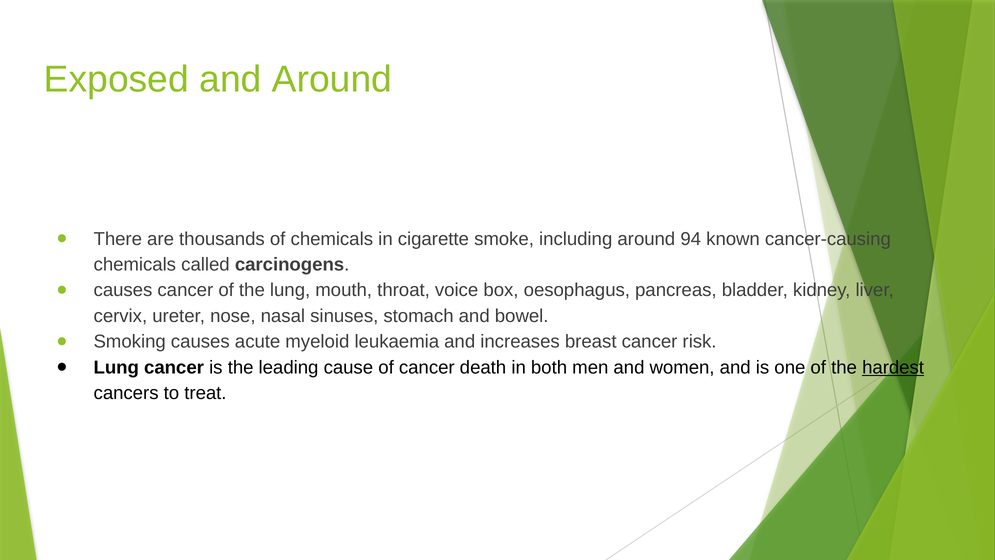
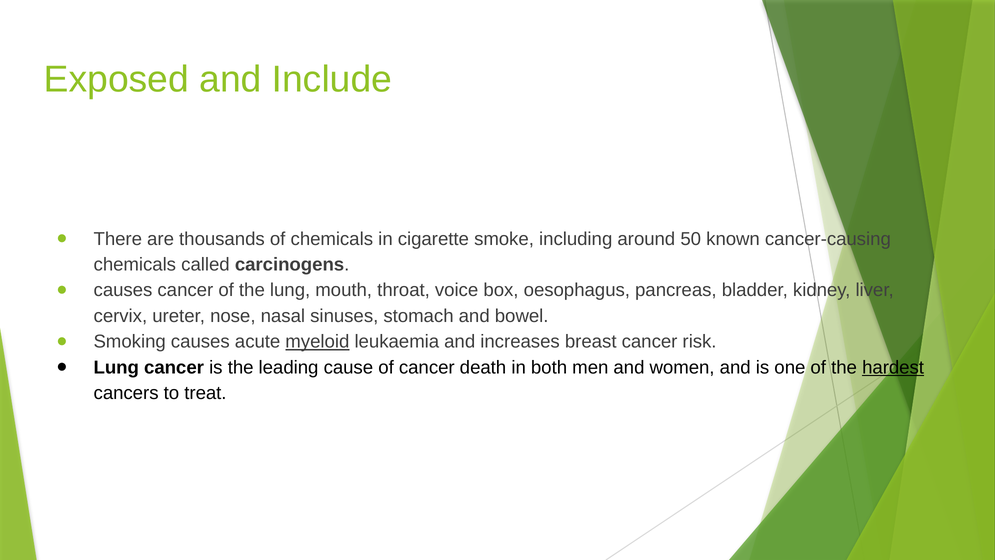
and Around: Around -> Include (332, 80)
94: 94 -> 50 (691, 239)
myeloid underline: none -> present (317, 342)
